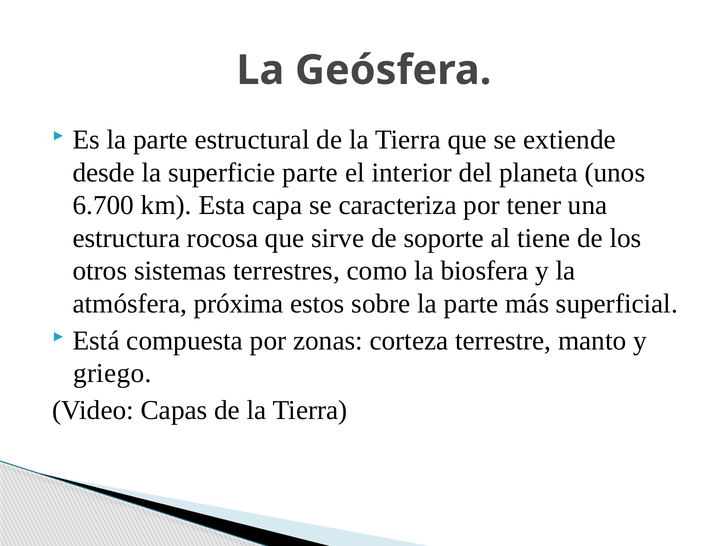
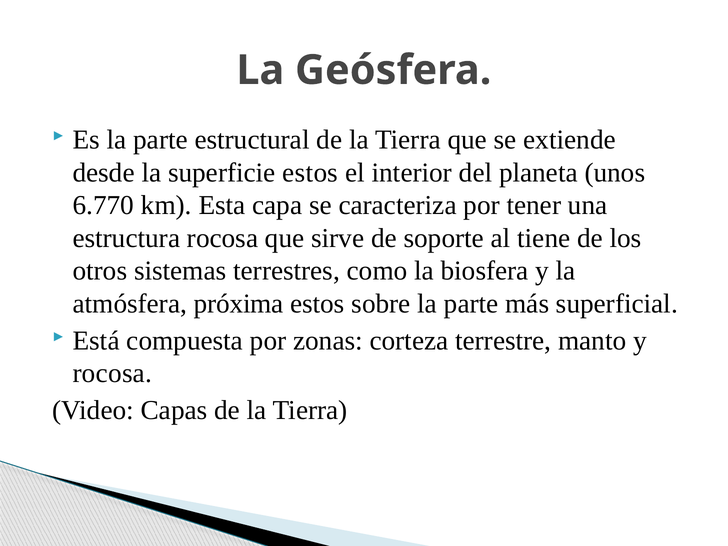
superficie parte: parte -> estos (310, 173)
6.700: 6.700 -> 6.770 (103, 205)
griego: griego -> rocosa (112, 373)
